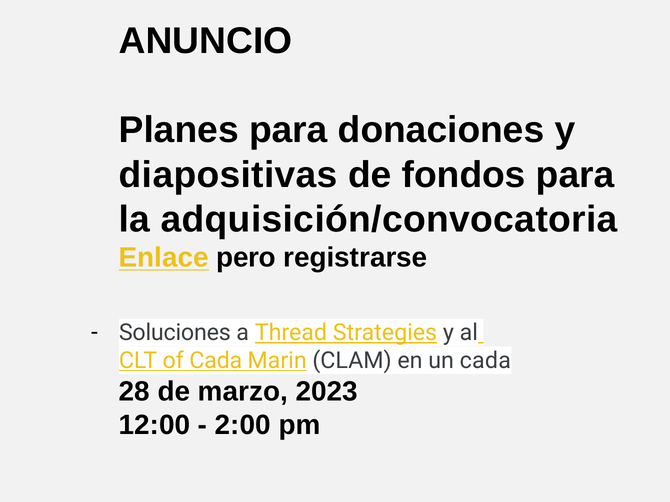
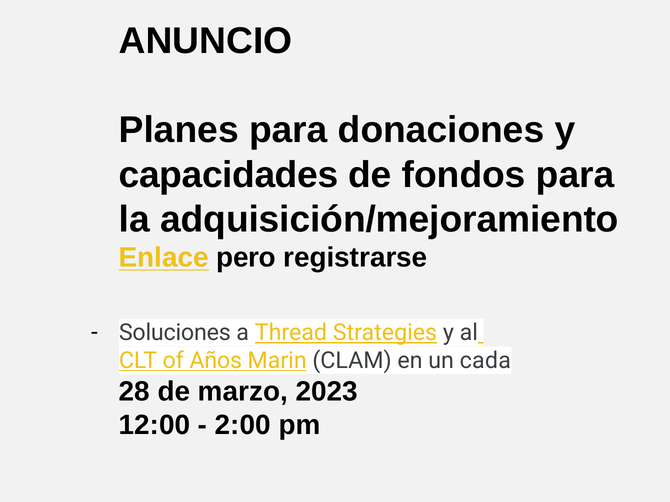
diapositivas: diapositivas -> capacidades (229, 175)
adquisición/convocatoria: adquisición/convocatoria -> adquisición/mejoramiento (389, 220)
of Cada: Cada -> Años (216, 361)
